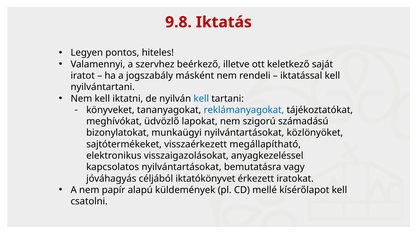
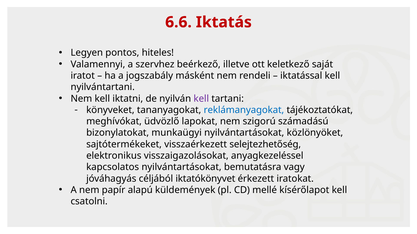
9.8: 9.8 -> 6.6 (178, 22)
kell colour: blue -> purple (201, 99)
megállapítható: megállapítható -> selejtezhetőség (265, 145)
